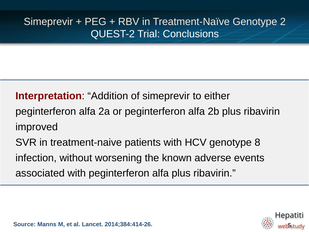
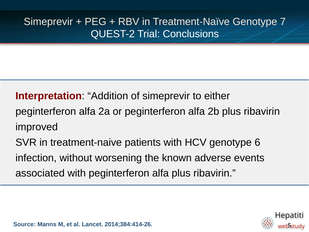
2: 2 -> 7 (283, 22)
8: 8 -> 6 (257, 142)
